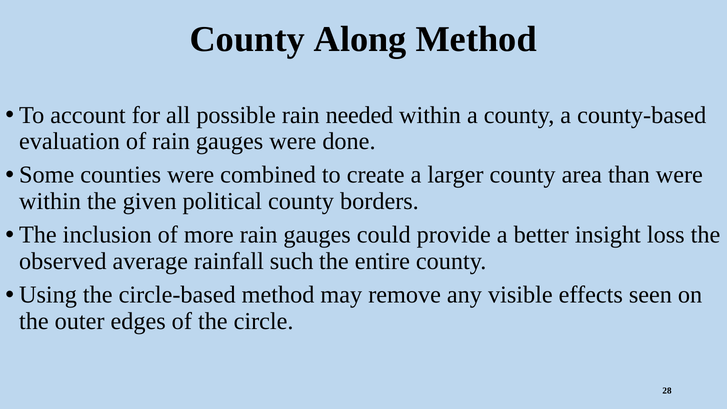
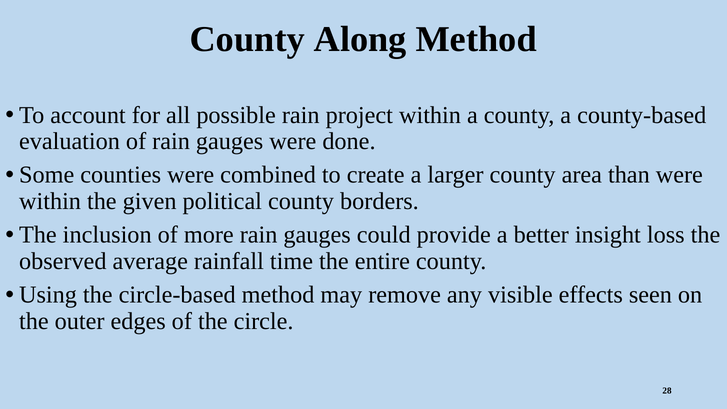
needed: needed -> project (359, 115)
such: such -> time (291, 261)
